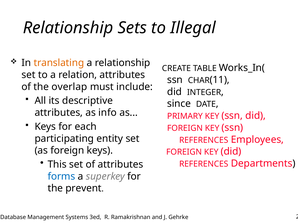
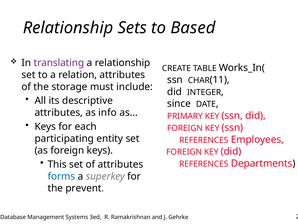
Illegal: Illegal -> Based (193, 28)
translating colour: orange -> purple (59, 63)
overlap: overlap -> storage (69, 87)
